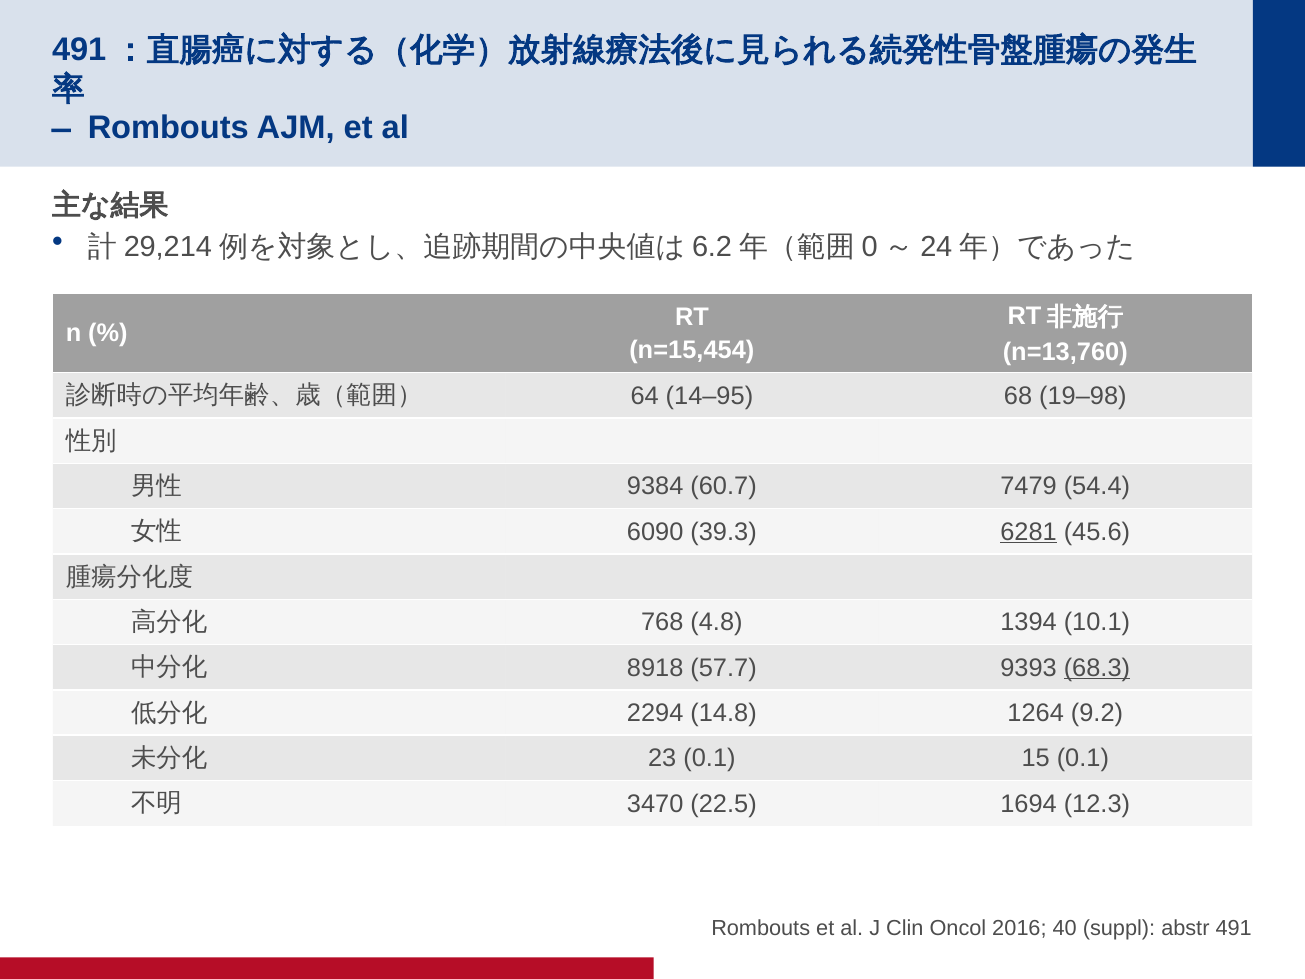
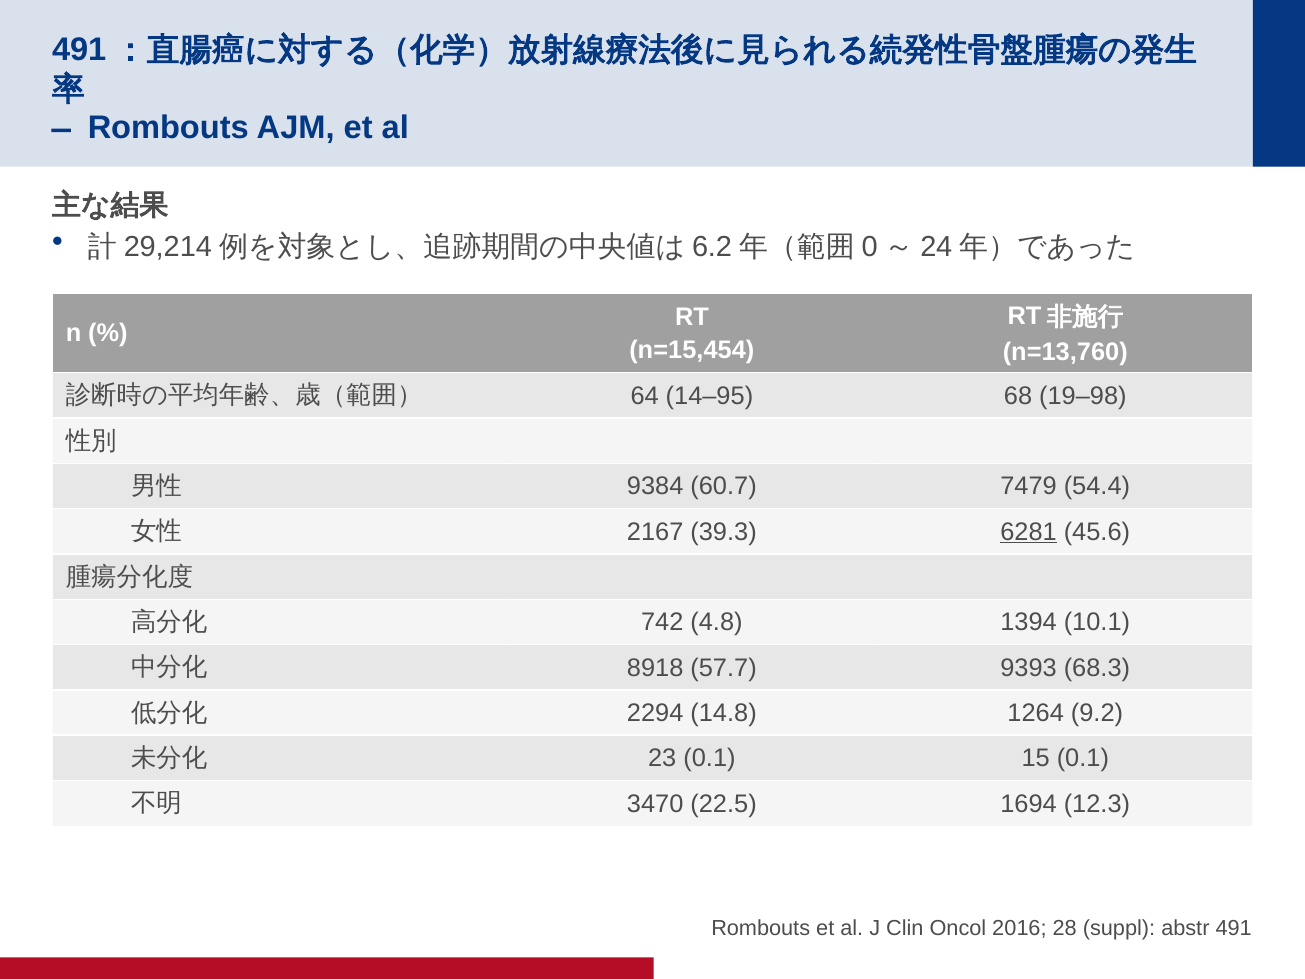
6090: 6090 -> 2167 (655, 532)
768: 768 -> 742 (662, 622)
68.3 underline: present -> none (1097, 668)
40: 40 -> 28 (1065, 928)
